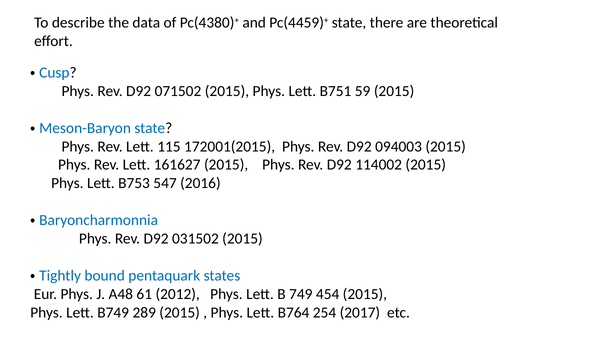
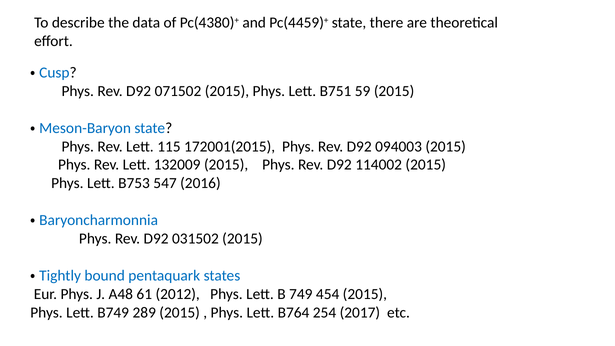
161627: 161627 -> 132009 (177, 165)
